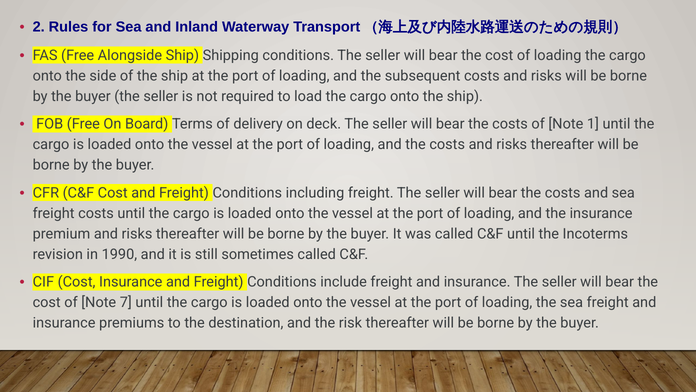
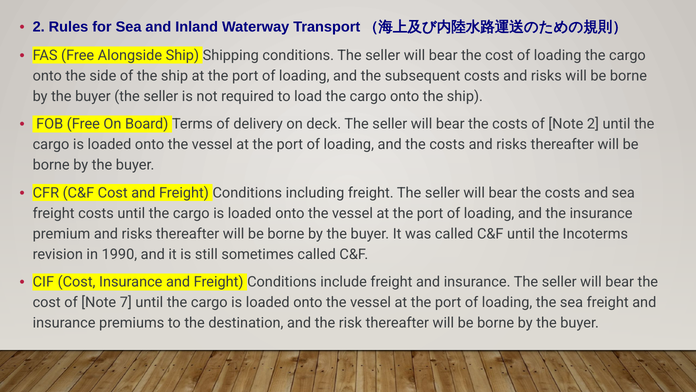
Note 1: 1 -> 2 (593, 124)
